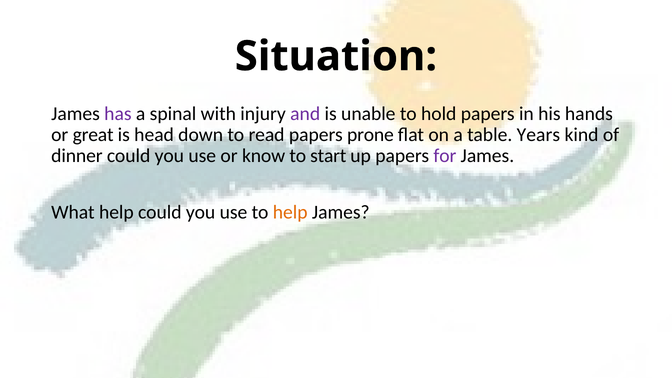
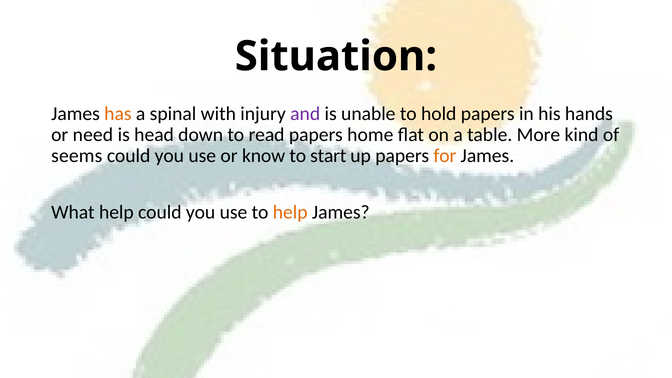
has colour: purple -> orange (118, 114)
great: great -> need (93, 135)
prone: prone -> home (370, 135)
Years: Years -> More (538, 135)
dinner: dinner -> seems (77, 156)
for colour: purple -> orange (445, 156)
